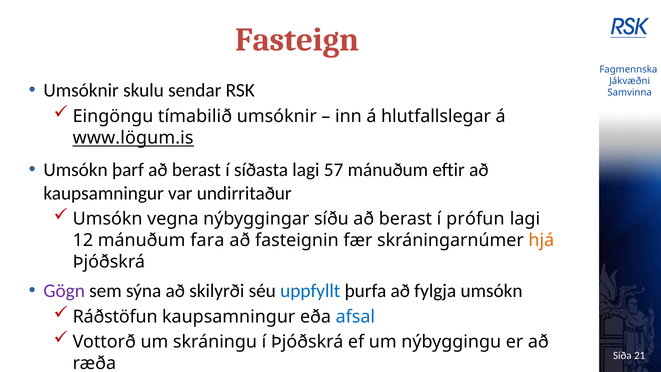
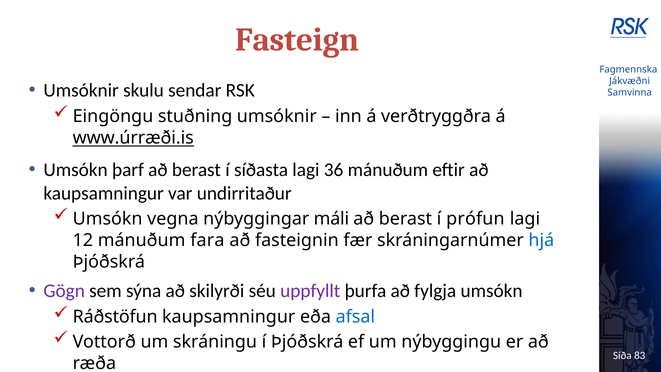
tímabilið: tímabilið -> stuðning (195, 116)
hlutfallslegar: hlutfallslegar -> verðtryggðra (436, 116)
www.lögum.is: www.lögum.is -> www.úrræði.is (133, 138)
57: 57 -> 36 (334, 170)
síðu: síðu -> máli (331, 219)
hjá colour: orange -> blue (541, 240)
uppfyllt colour: blue -> purple (310, 291)
21: 21 -> 83 (640, 355)
